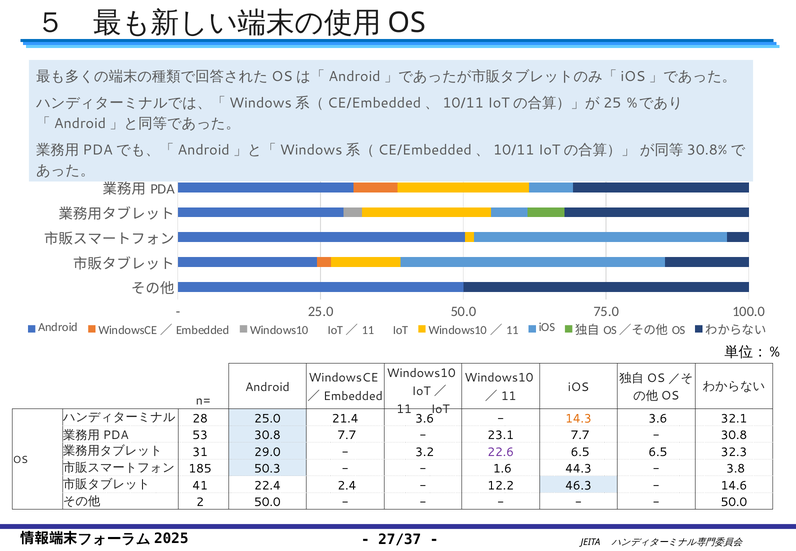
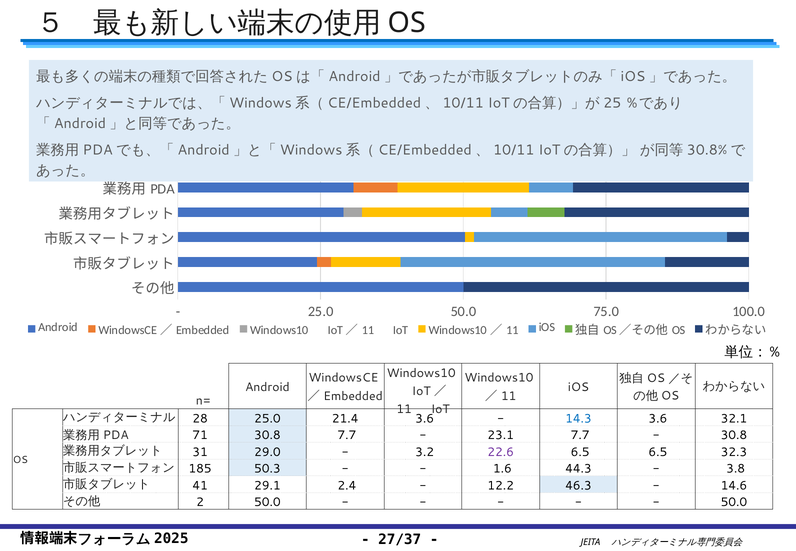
14.3 colour: orange -> blue (578, 419)
53: 53 -> 71 (200, 435)
22.4: 22.4 -> 29.1 (267, 486)
